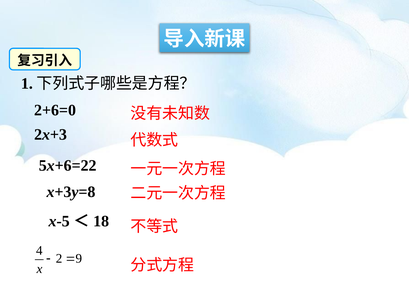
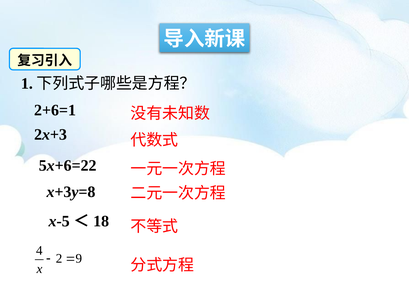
2+6=0: 2+6=0 -> 2+6=1 (55, 110)
